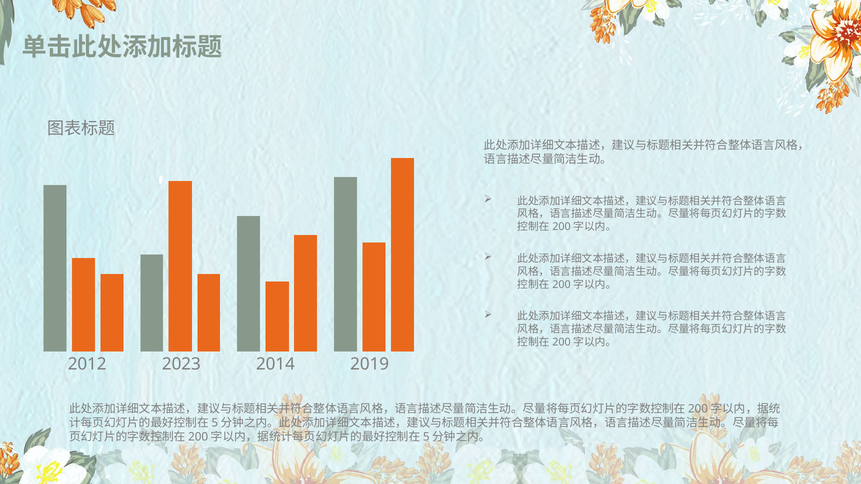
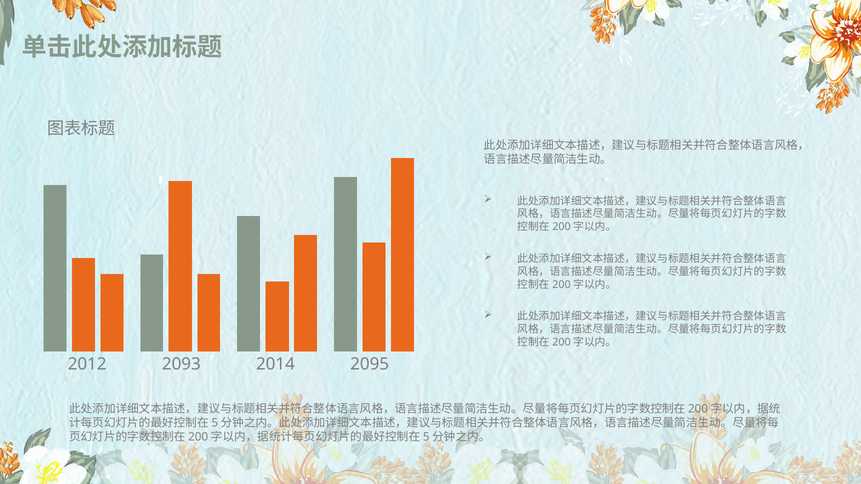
2023: 2023 -> 2093 (181, 364)
2019: 2019 -> 2095 (370, 364)
